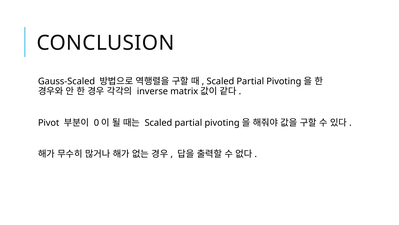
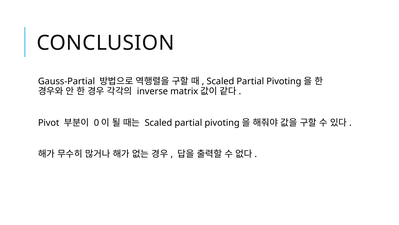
Gauss-Scaled: Gauss-Scaled -> Gauss-Partial (67, 81)
